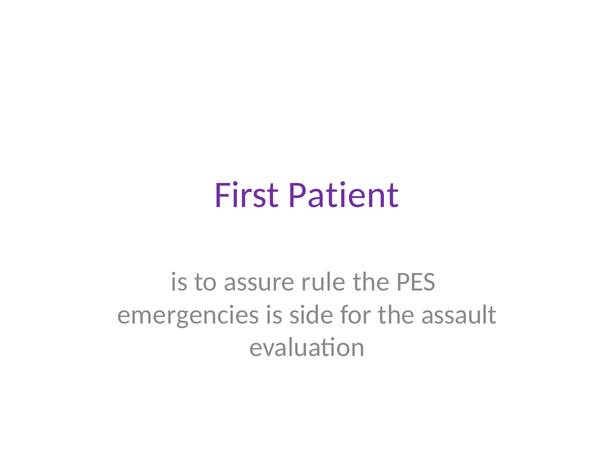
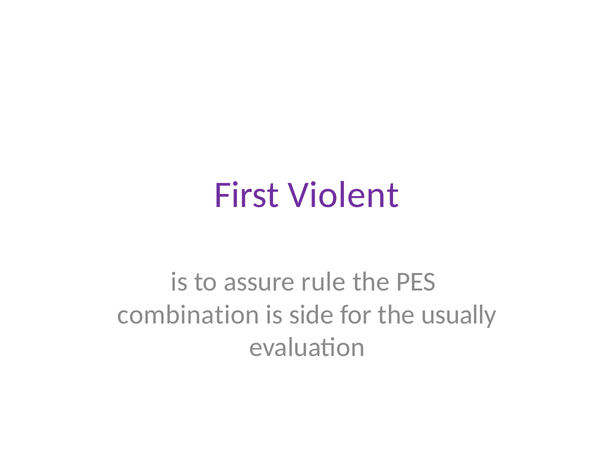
Patient: Patient -> Violent (343, 195)
emergencies: emergencies -> combination (188, 315)
assault: assault -> usually (459, 315)
